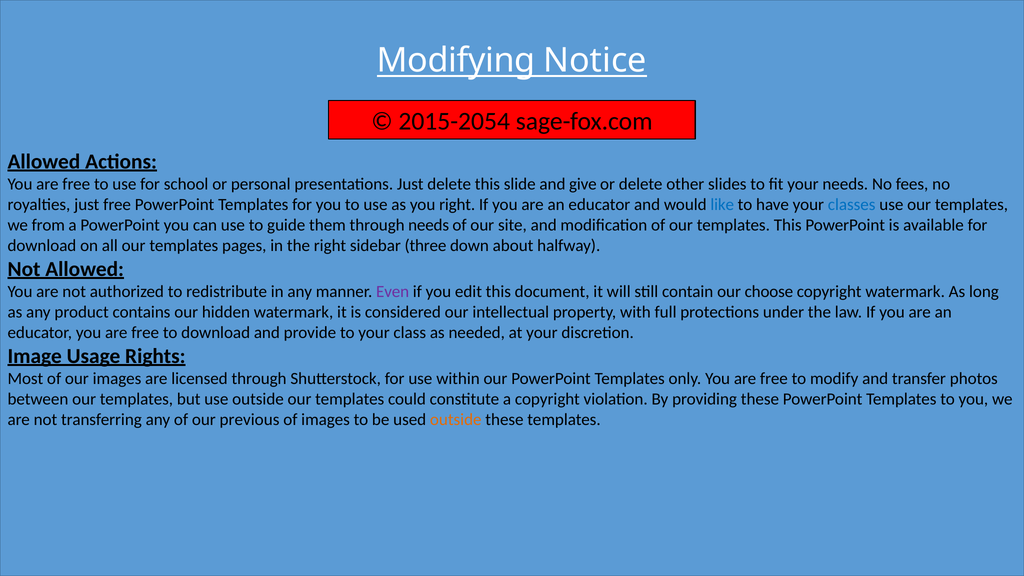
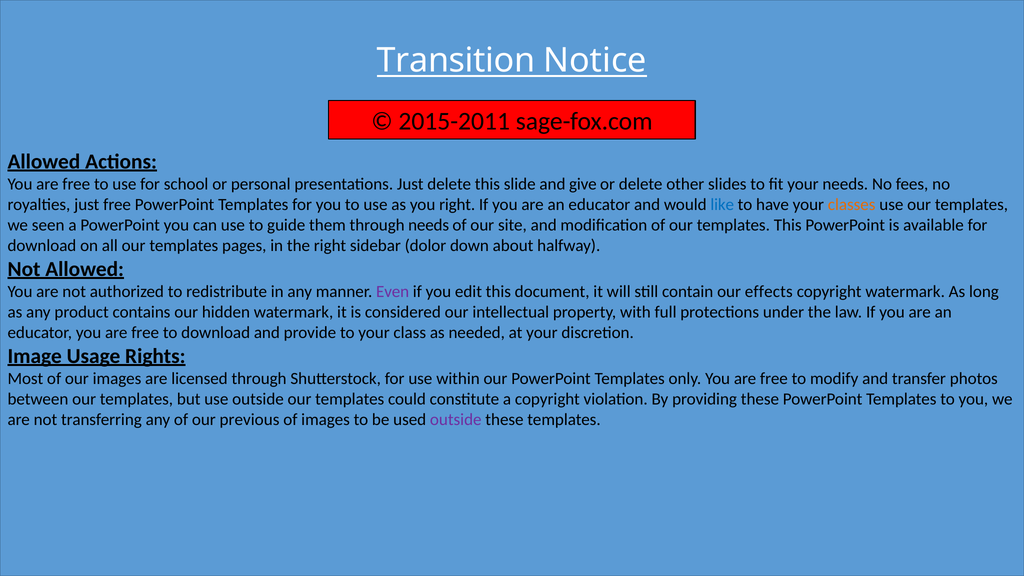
Modifying: Modifying -> Transition (456, 60)
2015-2054: 2015-2054 -> 2015-2011 (454, 122)
classes colour: blue -> orange (852, 205)
from: from -> seen (48, 225)
three: three -> dolor (425, 246)
choose: choose -> effects (769, 292)
outside colour: orange -> purple (456, 420)
